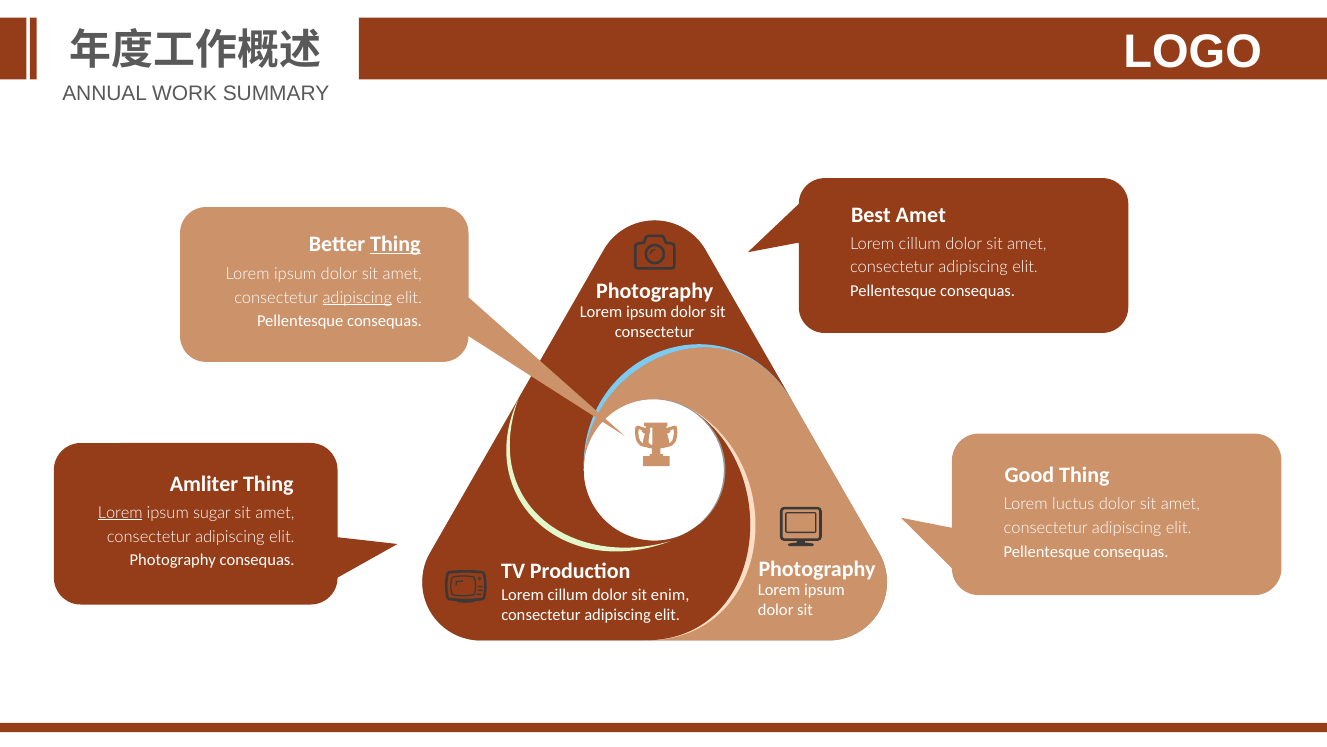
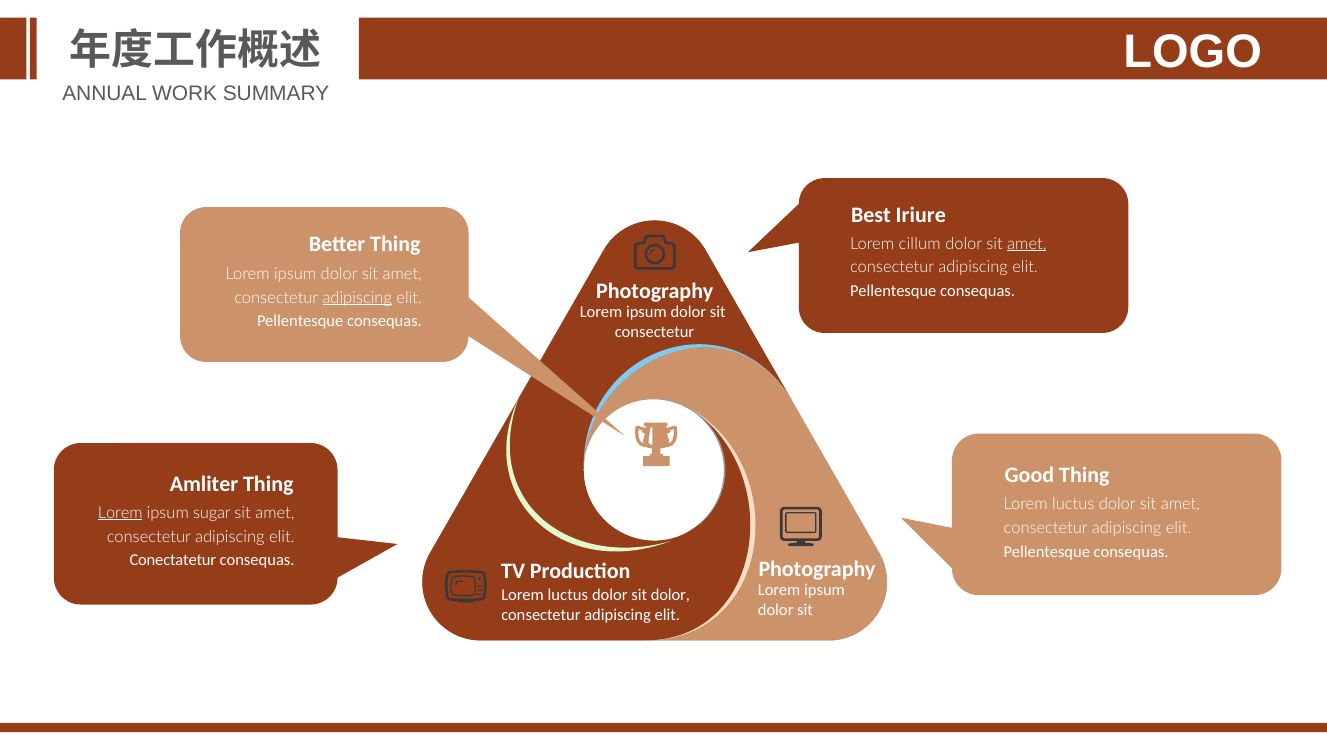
Best Amet: Amet -> Iriure (921, 215)
Thing underline: present -> none (395, 244)
amet underline: none -> present (1027, 243)
Photography: Photography -> Conectatetur (173, 560)
cillum: cillum -> luctus (568, 595)
sit enim: enim -> dolor (670, 595)
